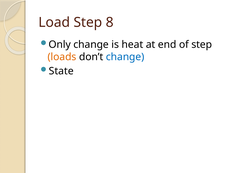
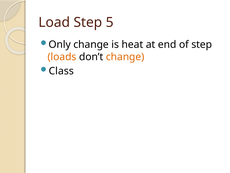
8: 8 -> 5 (110, 22)
change colour: blue -> orange (125, 57)
State: State -> Class (61, 71)
